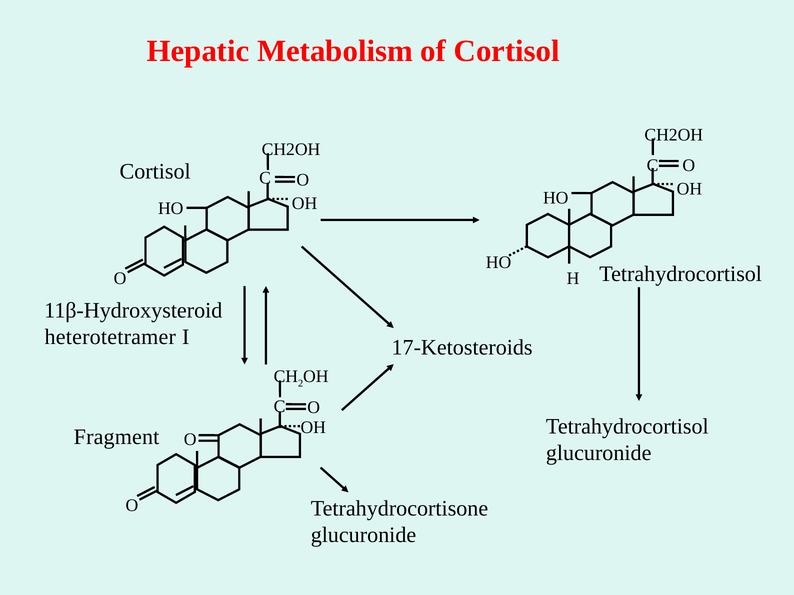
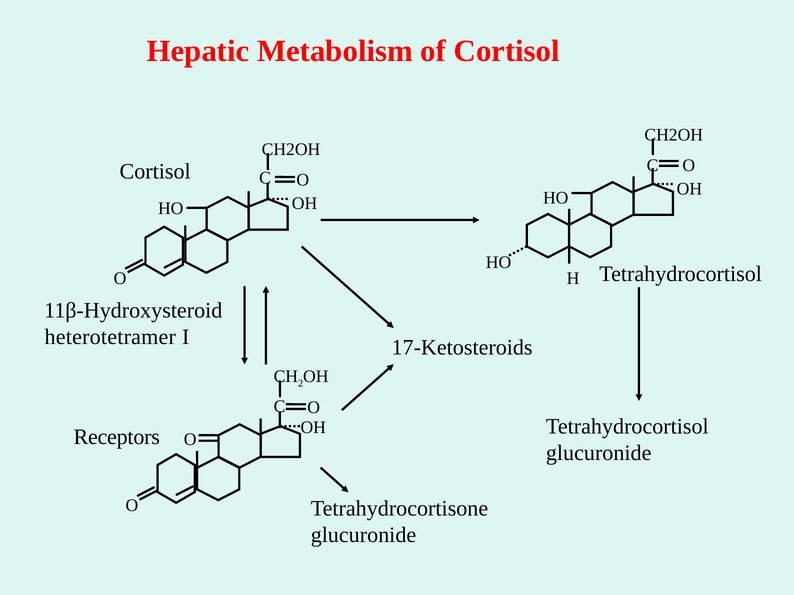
Fragment: Fragment -> Receptors (117, 437)
